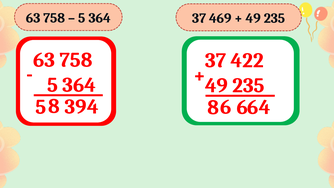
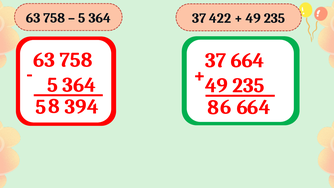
469: 469 -> 422 (220, 18)
422: 422 -> 664 (247, 60)
